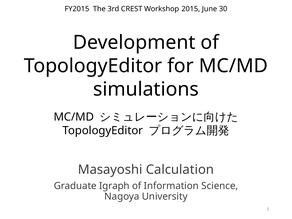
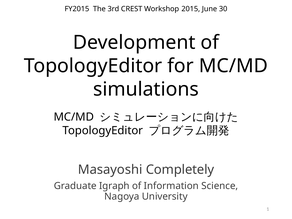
Calculation: Calculation -> Completely (180, 170)
